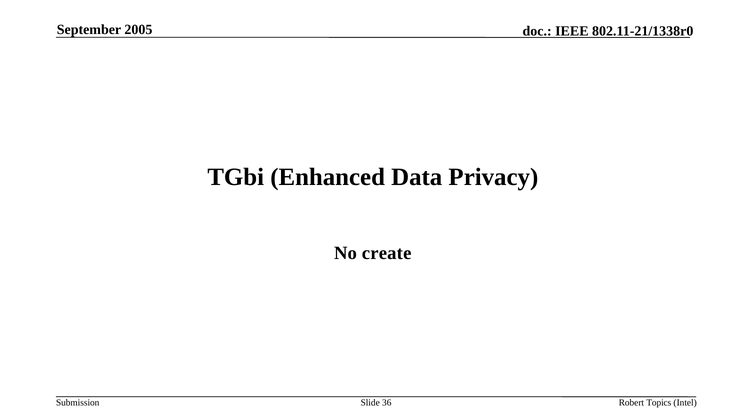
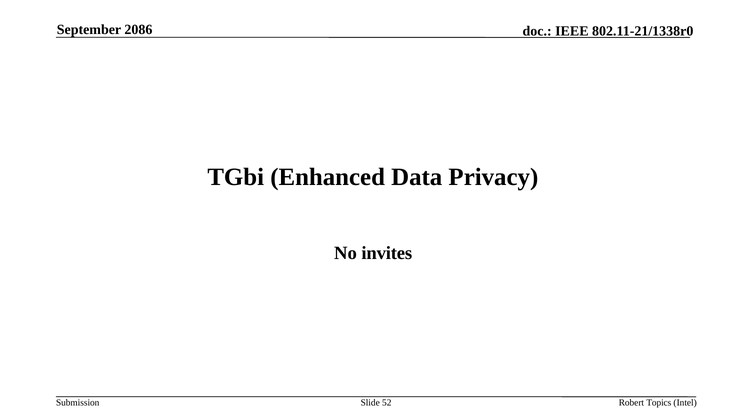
2005: 2005 -> 2086 (138, 30)
create: create -> invites (387, 253)
36: 36 -> 52 (387, 402)
